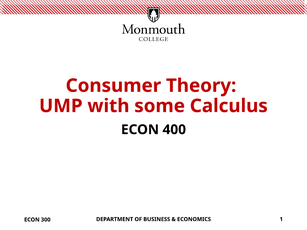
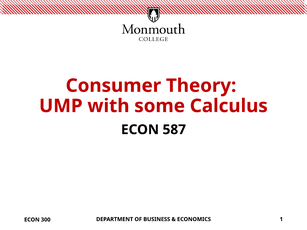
400: 400 -> 587 (174, 130)
